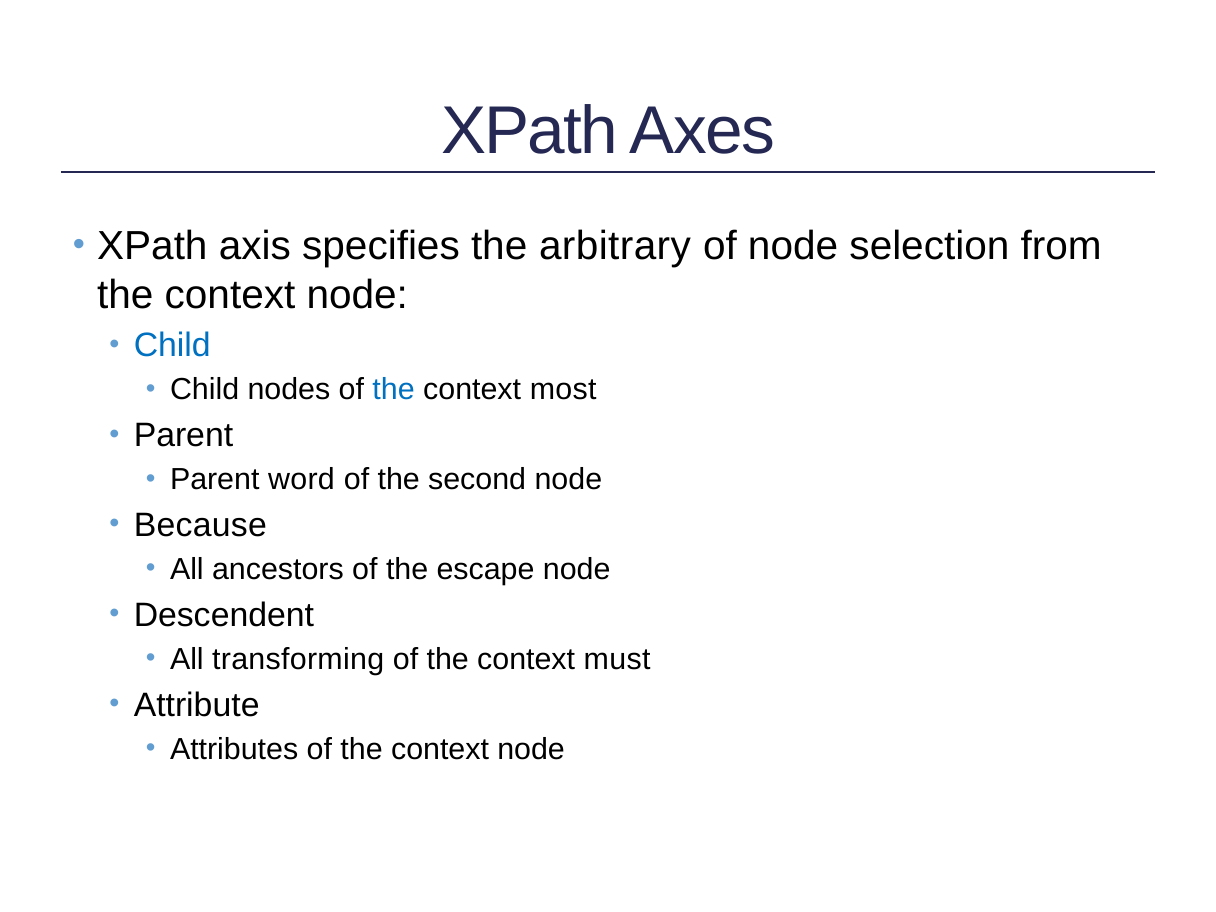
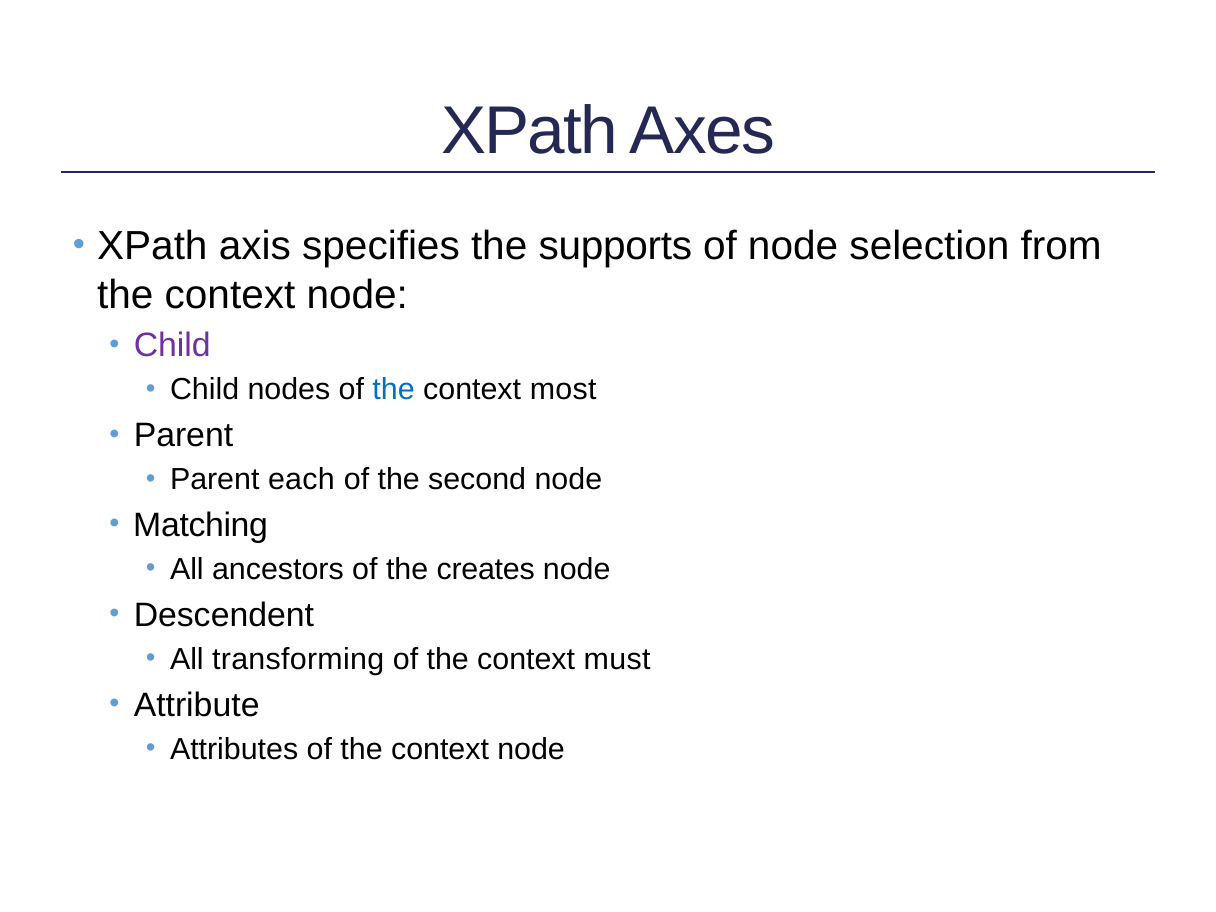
arbitrary: arbitrary -> supports (615, 246)
Child colour: blue -> purple (172, 346)
word: word -> each (301, 480)
Because: Because -> Matching (201, 525)
escape: escape -> creates (486, 570)
